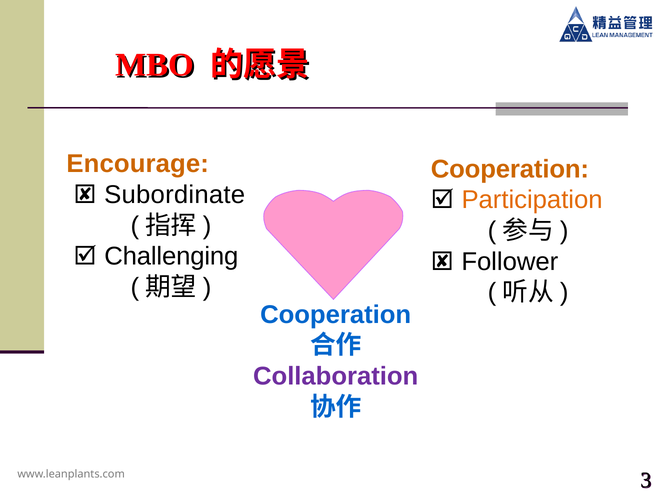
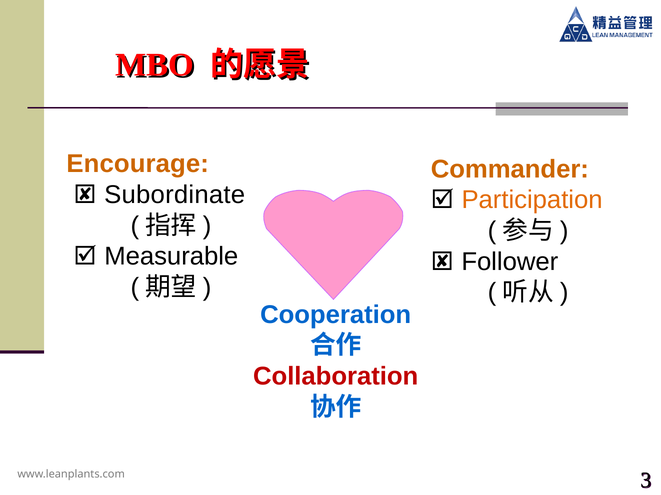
Cooperation: Cooperation -> Commander (510, 169)
Challenging: Challenging -> Measurable (171, 257)
Collaboration colour: purple -> red (336, 377)
